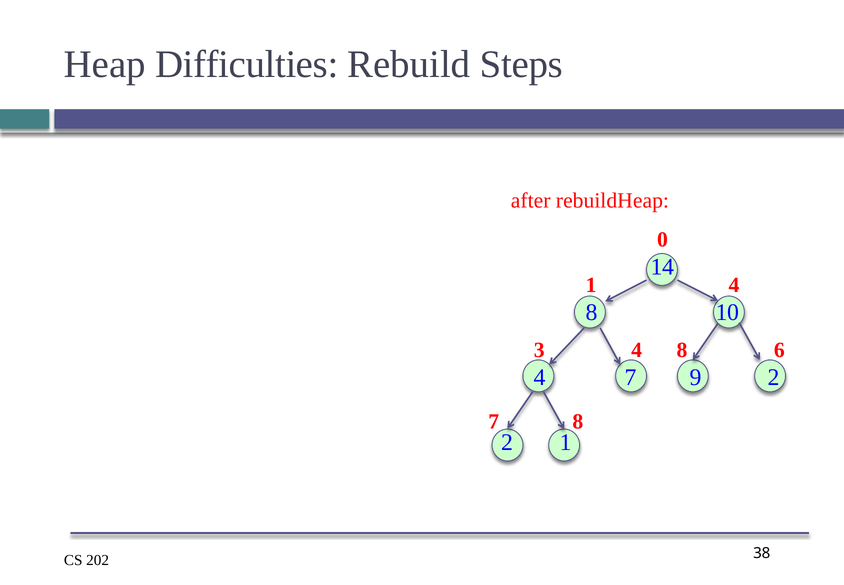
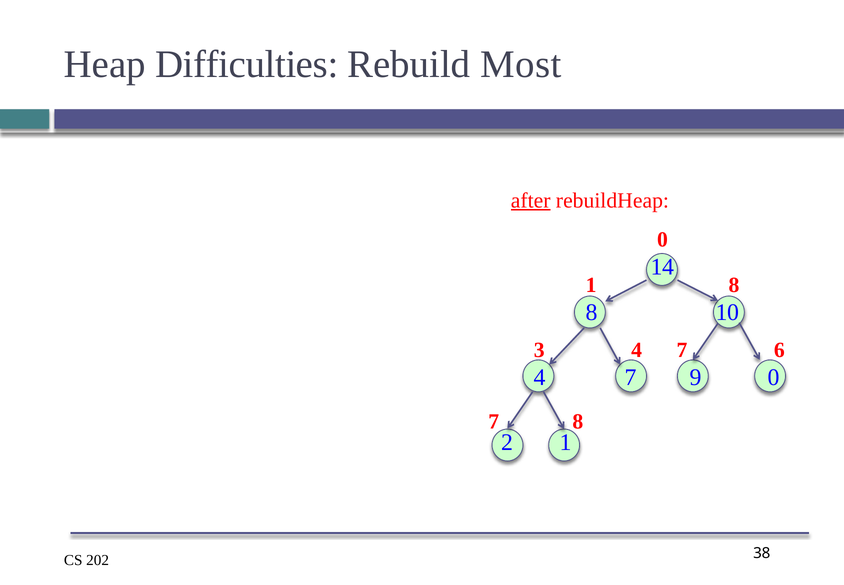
Steps: Steps -> Most (521, 64)
after underline: none -> present (531, 200)
1 4: 4 -> 8 (734, 285)
4 8: 8 -> 7 (682, 349)
9 2: 2 -> 0 (773, 377)
